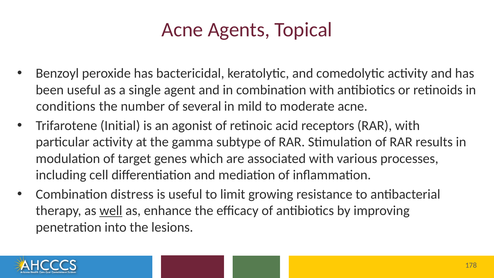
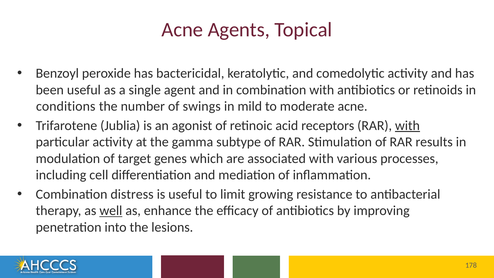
several: several -> swings (202, 106)
Initial: Initial -> Jublia (120, 126)
with underline: none -> present (407, 126)
